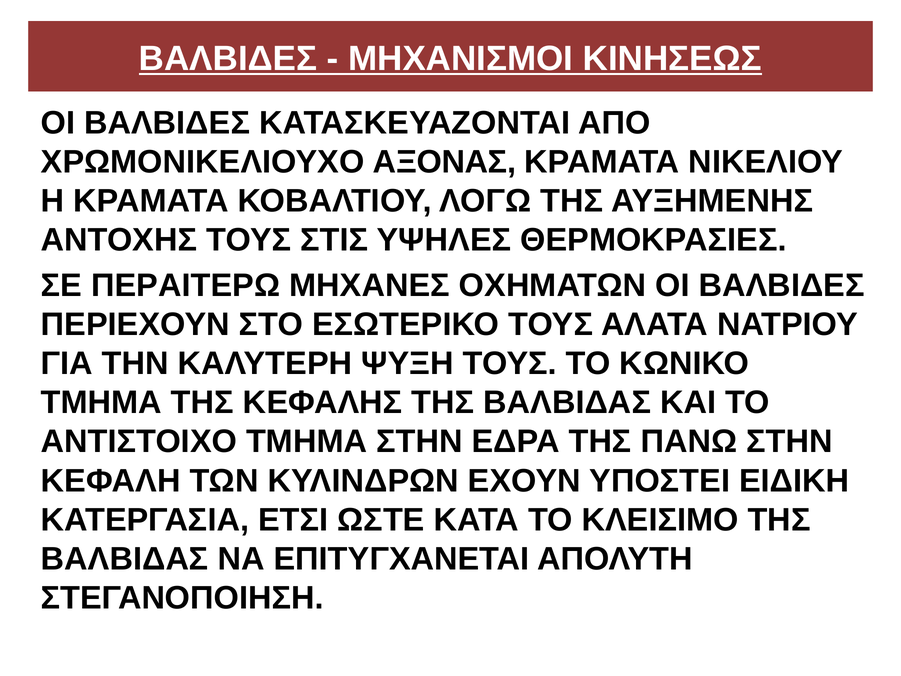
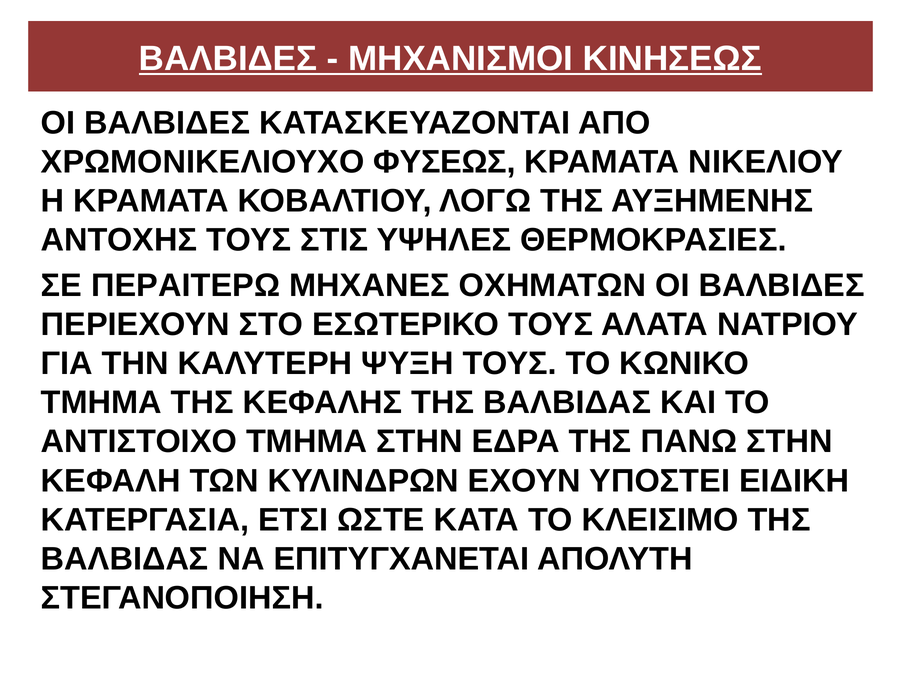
ΑΞΟΝΑΣ: ΑΞΟΝΑΣ -> ΦΥΣΕΩΣ (444, 162)
